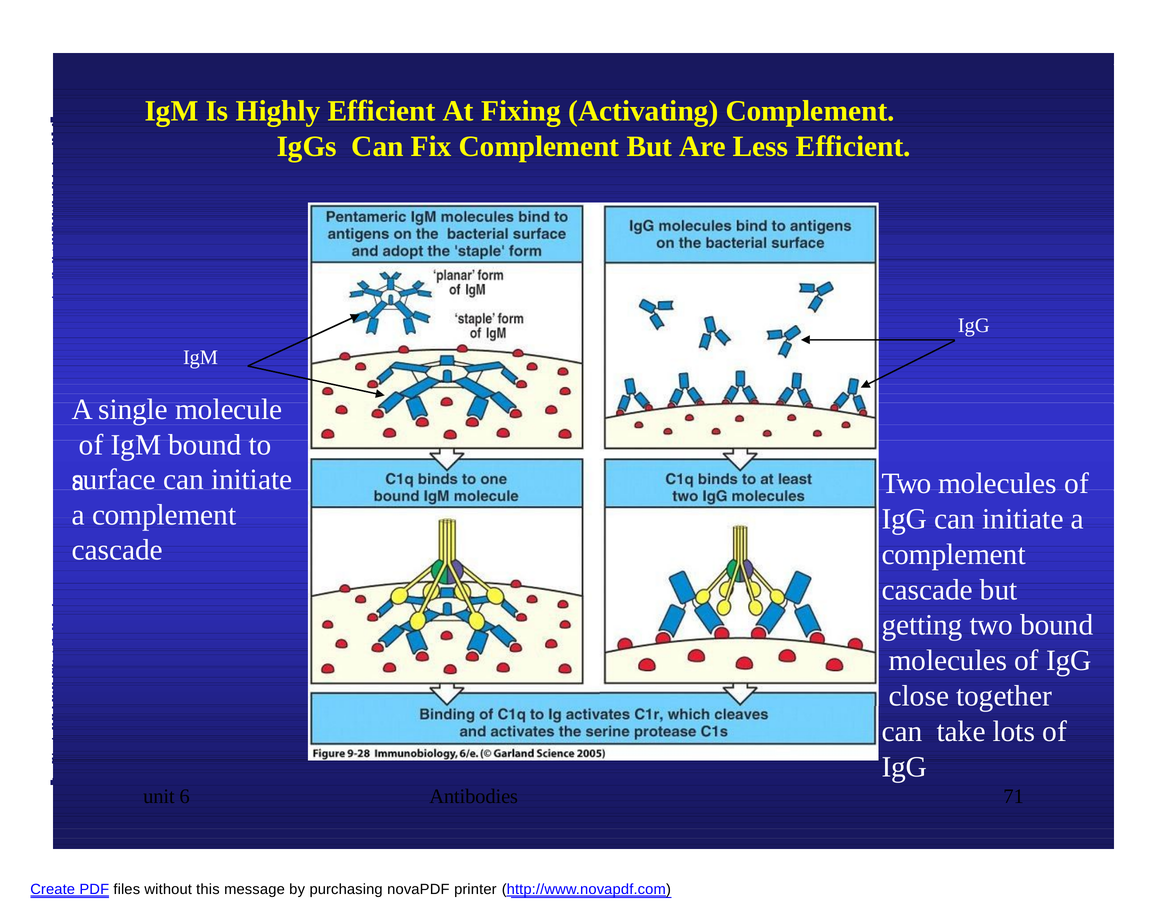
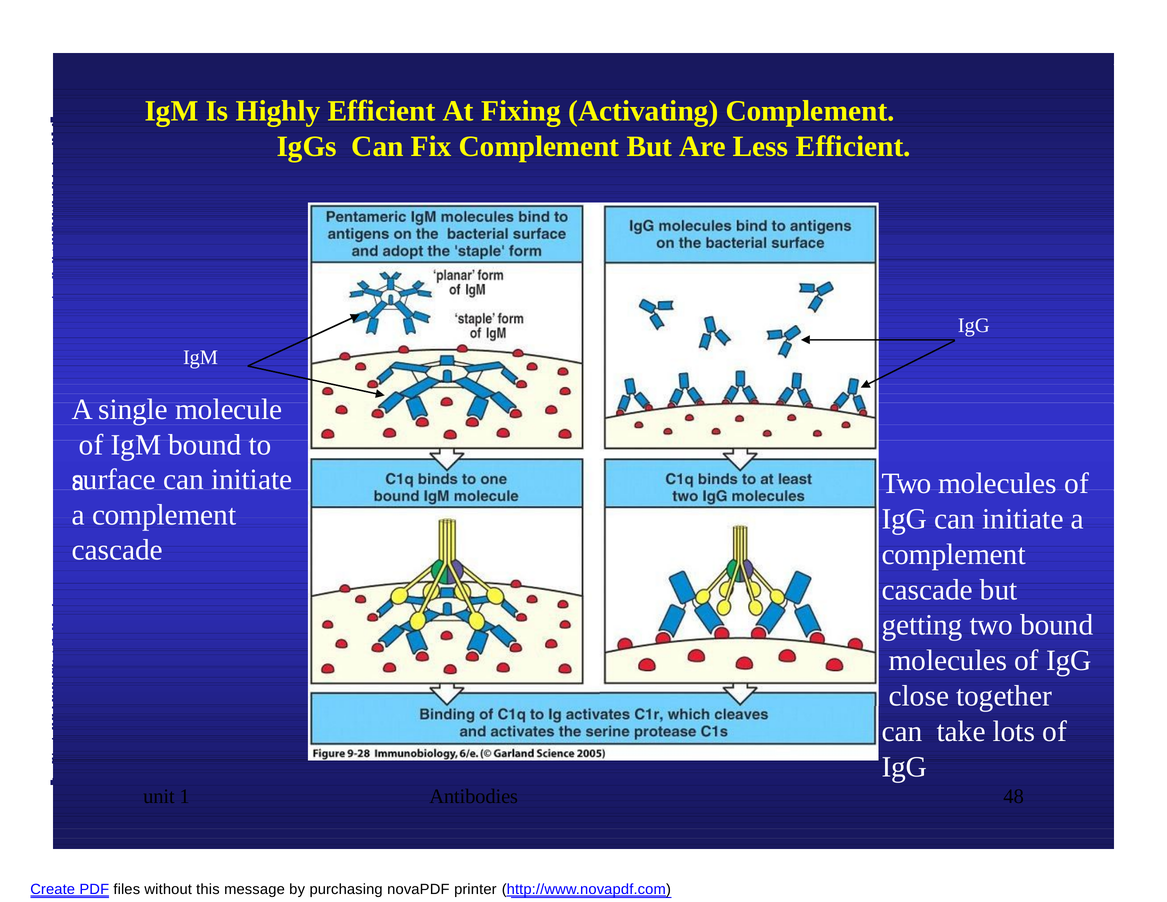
6: 6 -> 1 (185, 796)
71: 71 -> 48 (1014, 796)
